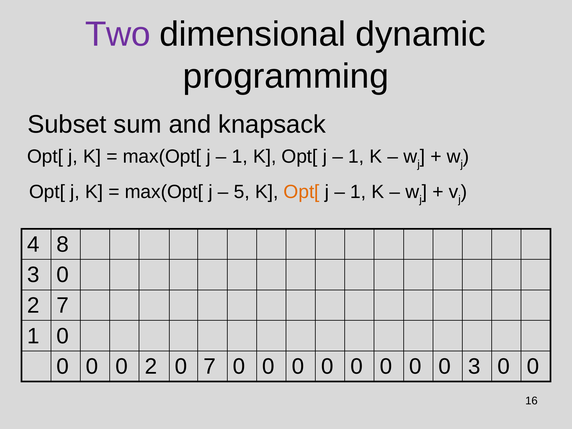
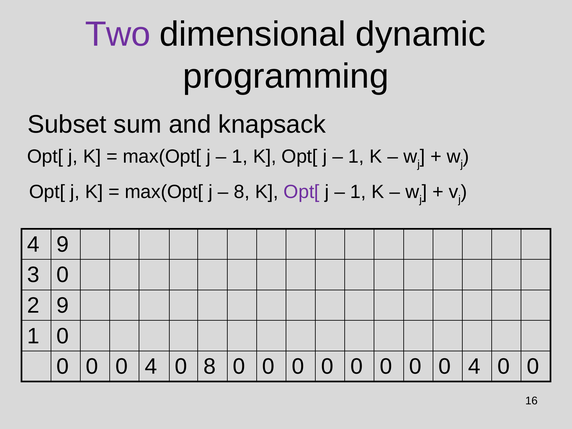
5: 5 -> 8 (242, 192)
Opt[ colour: orange -> purple (302, 192)
4 8: 8 -> 9 (63, 244)
2 7: 7 -> 9 (63, 306)
2: 2 -> 4 (151, 367)
0 7: 7 -> 8 (210, 367)
3: 3 -> 4 (474, 367)
